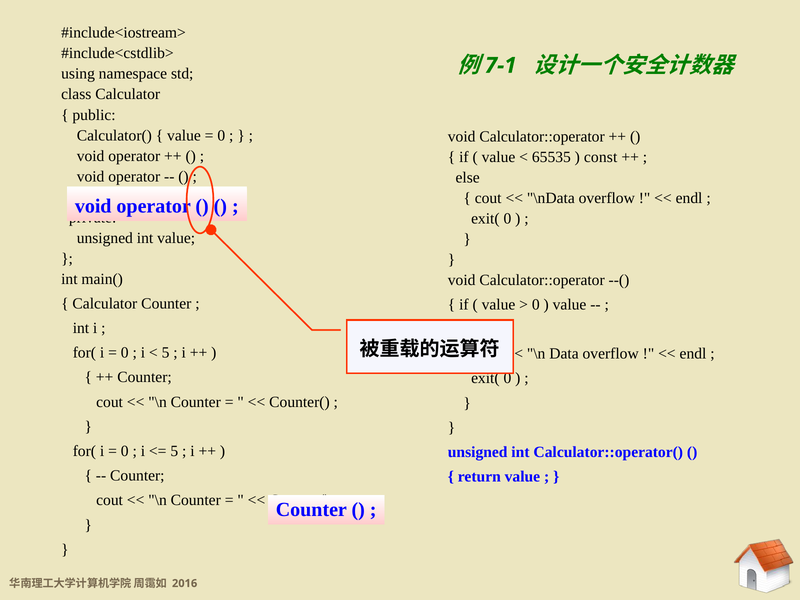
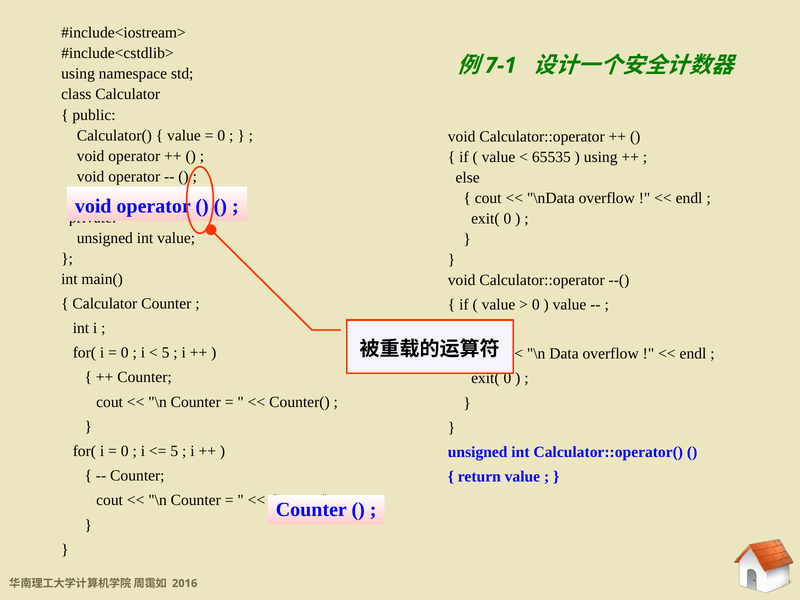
const: const -> using (601, 157)
